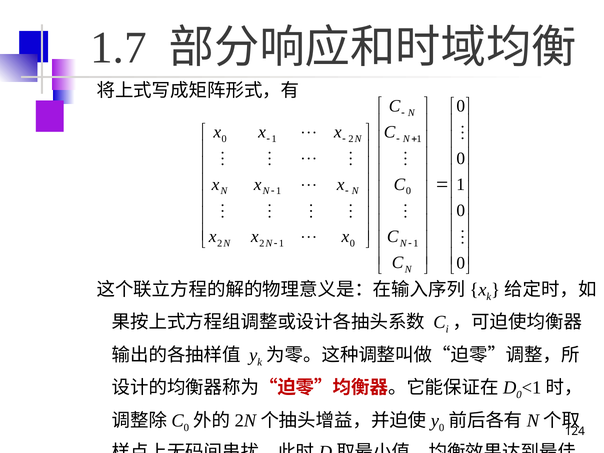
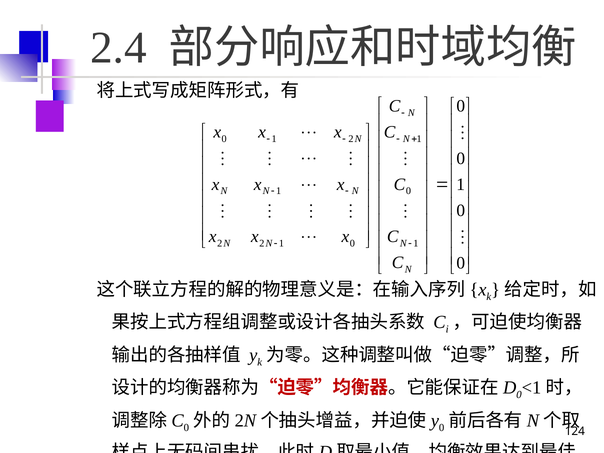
1.7: 1.7 -> 2.4 (118, 48)
